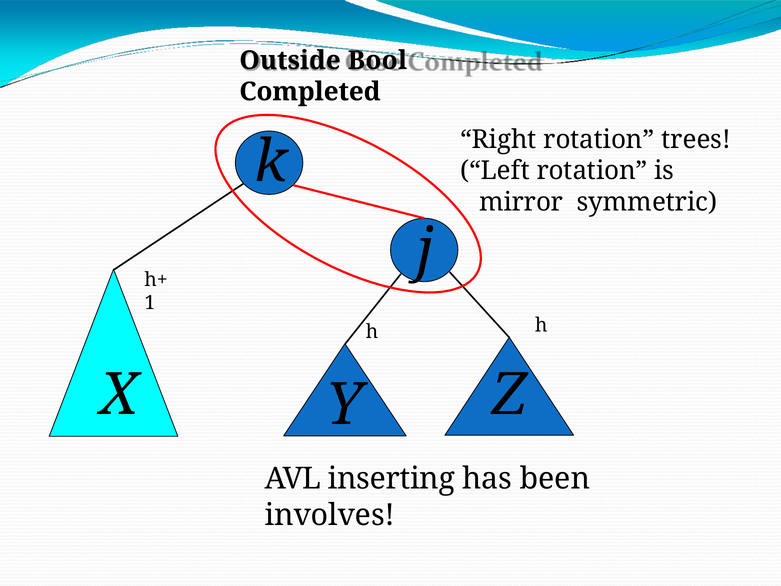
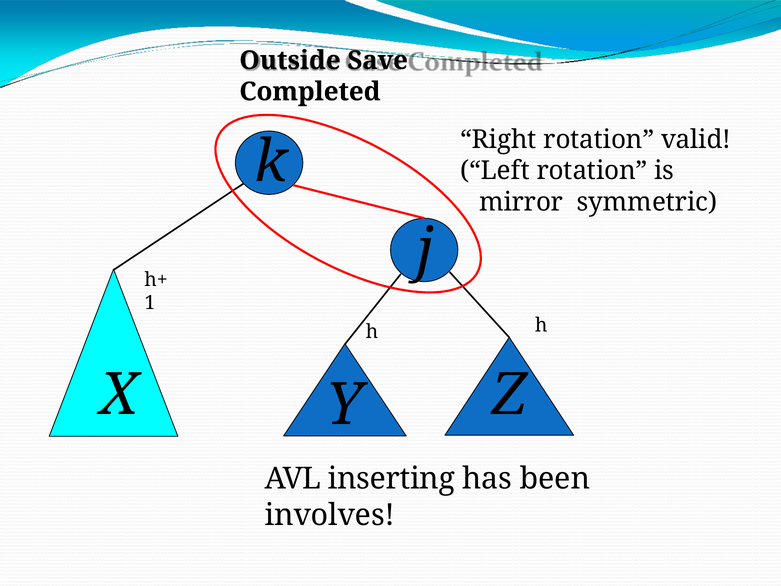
Bool: Bool -> Save (378, 60)
trees: trees -> valid (696, 139)
